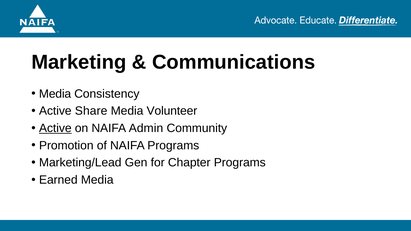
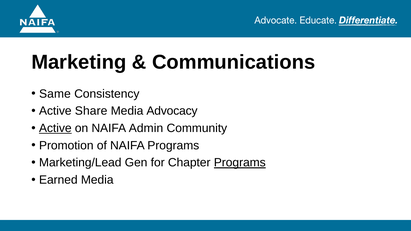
Media: Media -> Same (55, 94)
Volunteer: Volunteer -> Advocacy (172, 111)
Programs underline: none -> present (240, 163)
